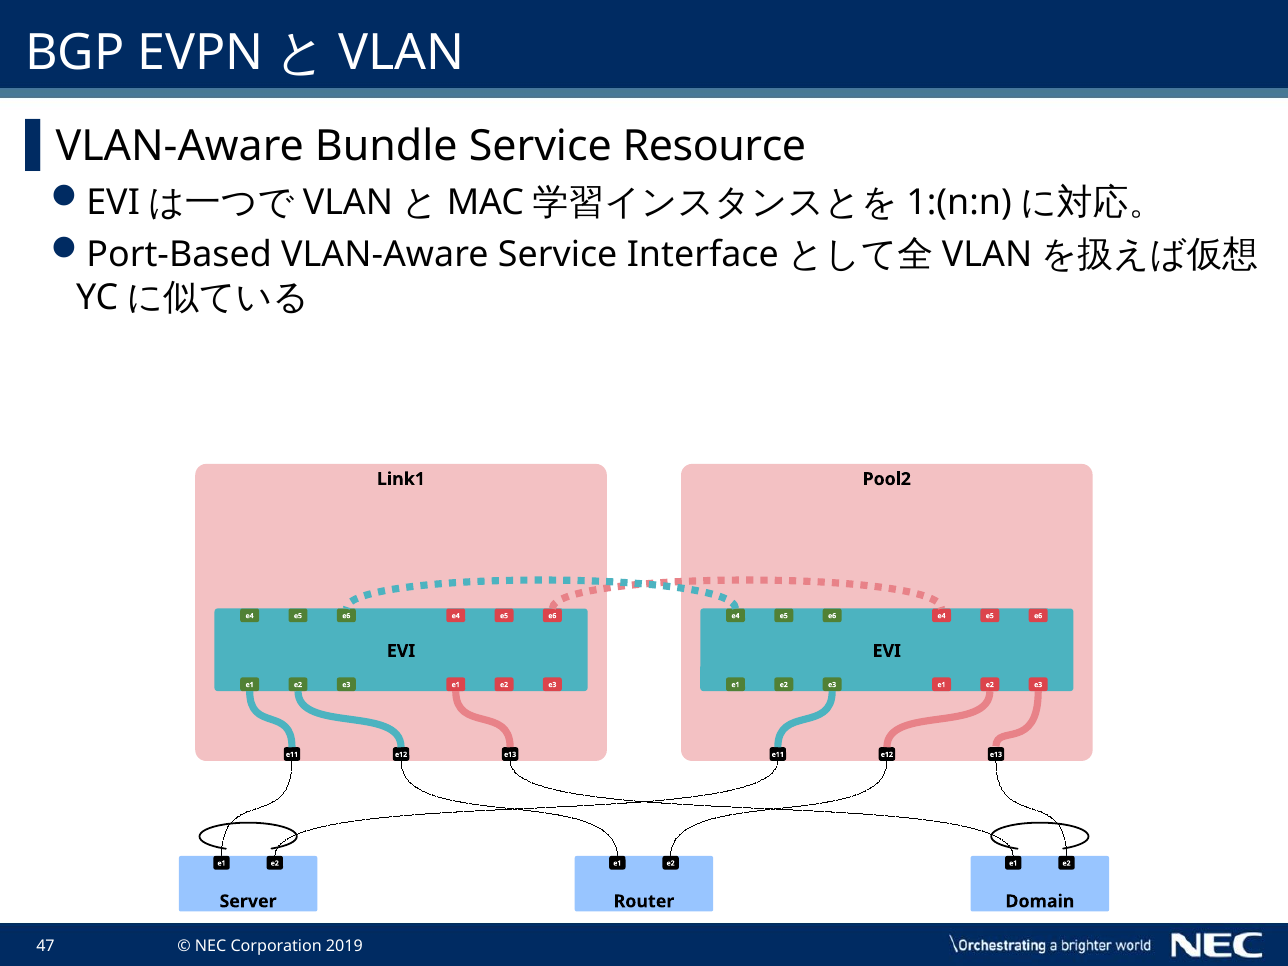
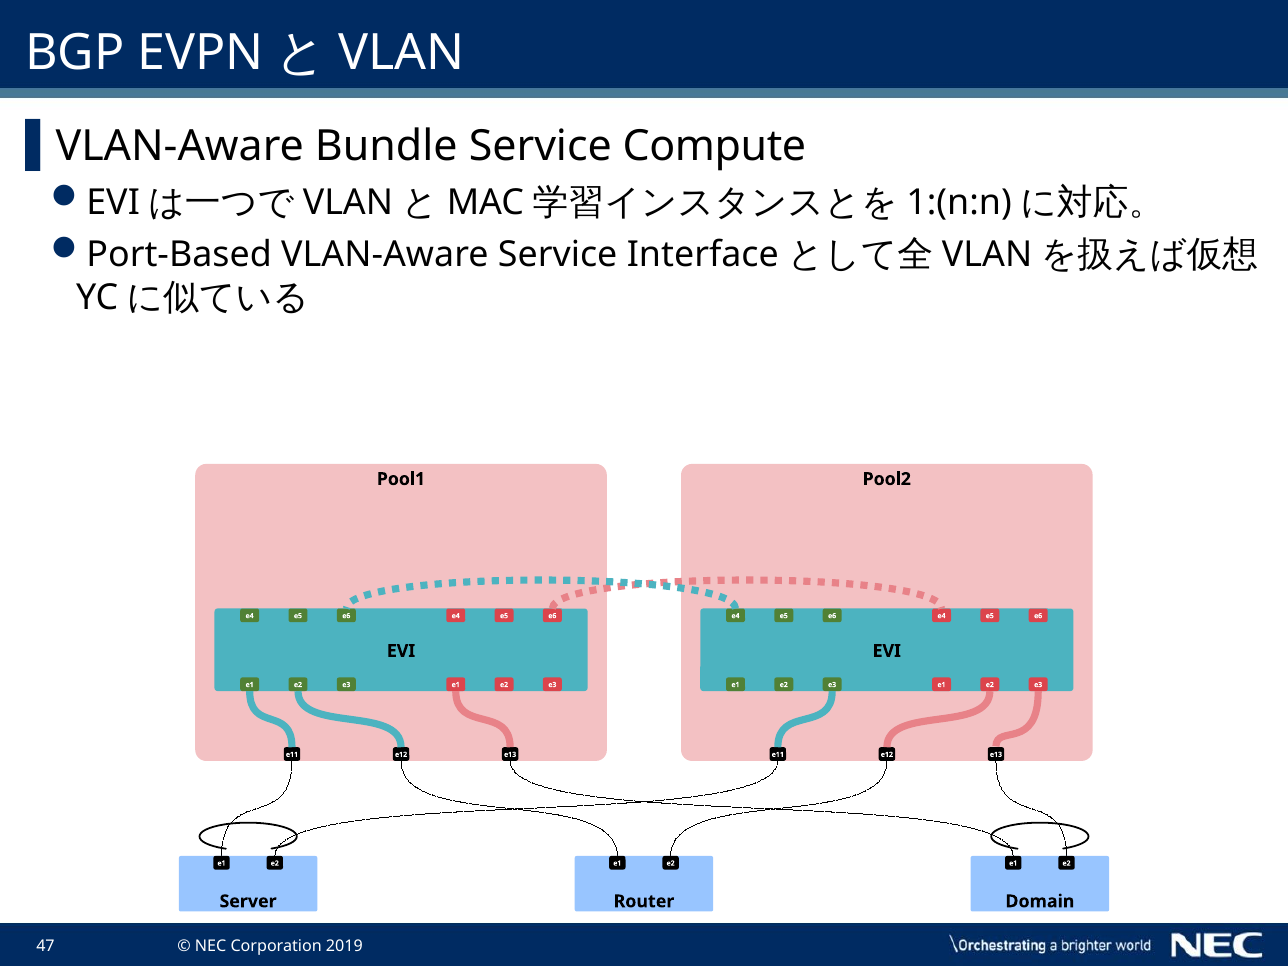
Resource: Resource -> Compute (714, 147)
Link1: Link1 -> Pool1 (401, 479)
